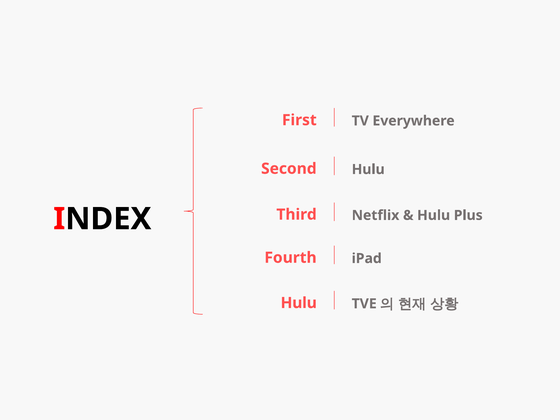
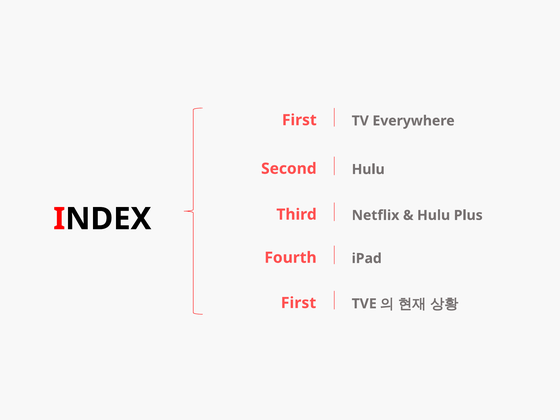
Hulu: Hulu -> First (299, 303)
